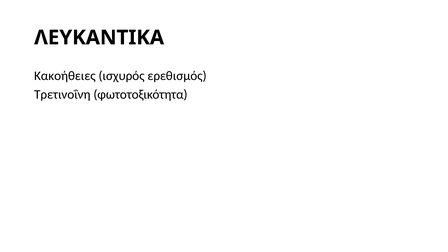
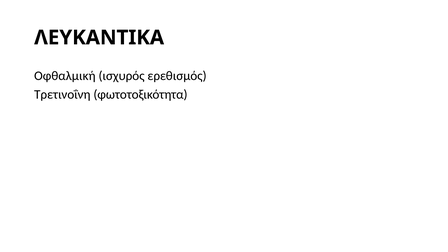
Κακοήθειες: Κακοήθειες -> Οφθαλμική (65, 76)
